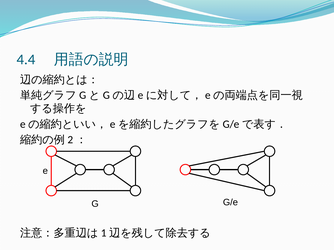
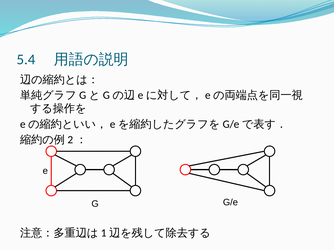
4.4: 4.4 -> 5.4 (26, 60)
